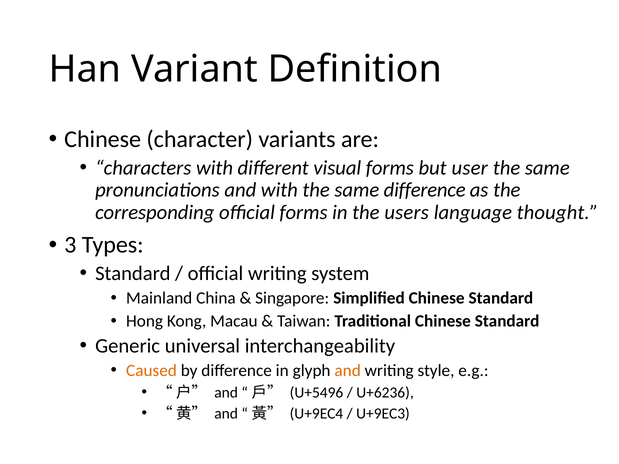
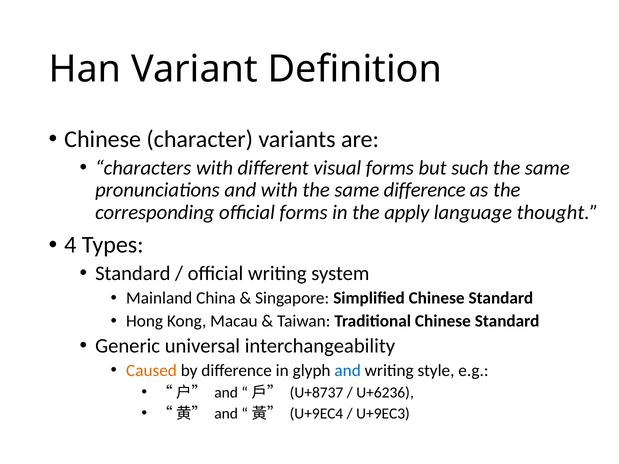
user: user -> such (470, 168)
users: users -> apply (407, 212)
3: 3 -> 4 (70, 245)
and colour: orange -> blue (348, 371)
U+5496: U+5496 -> U+8737 (317, 393)
